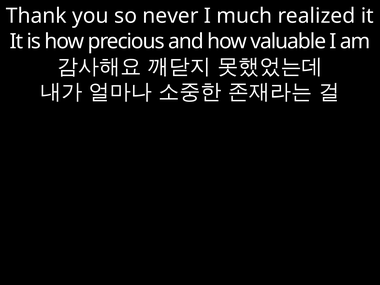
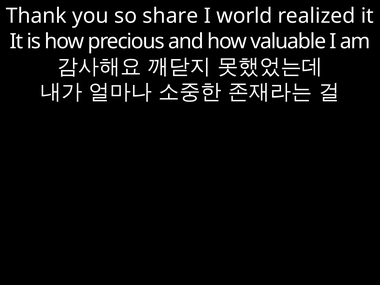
never: never -> share (170, 16)
much: much -> world (244, 16)
